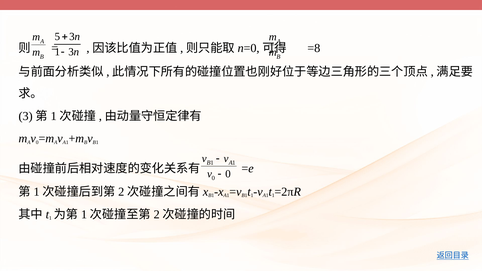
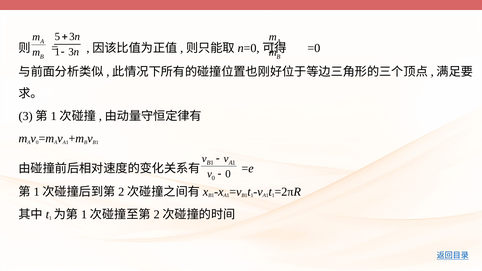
=8: =8 -> =0 (314, 48)
